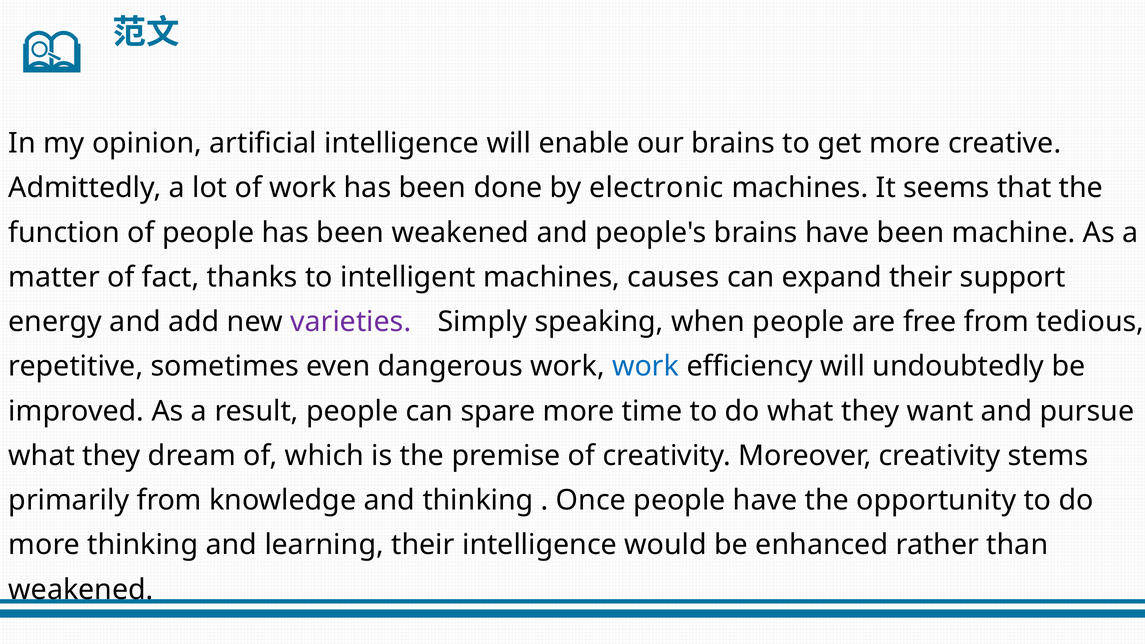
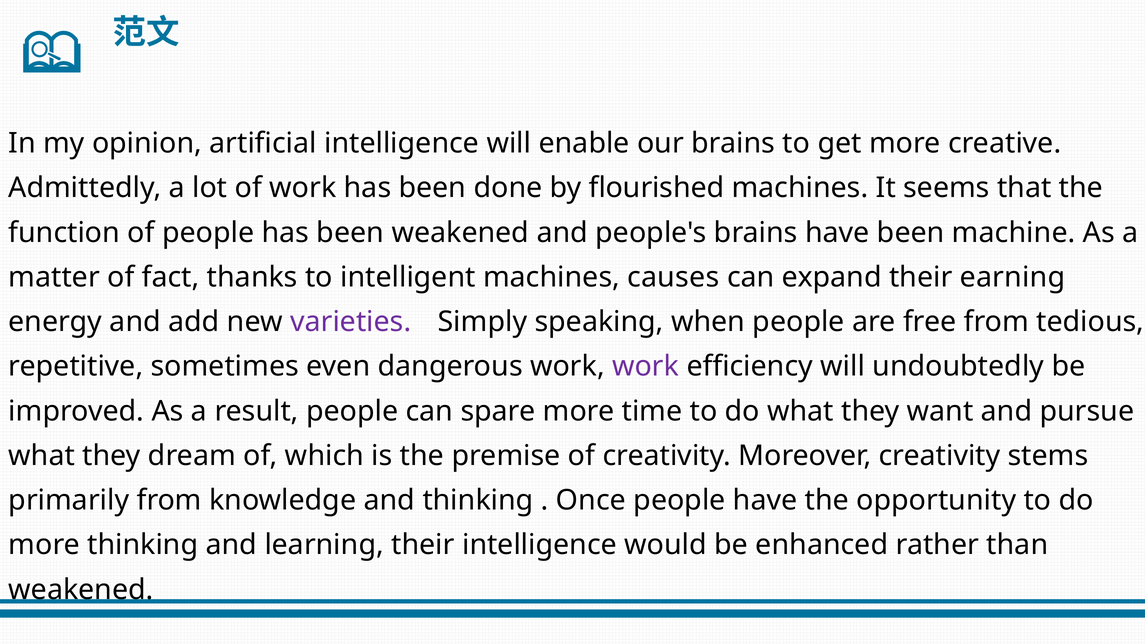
electronic: electronic -> flourished (657, 188)
support: support -> earning (1013, 277)
work colour: blue -> purple (646, 367)
